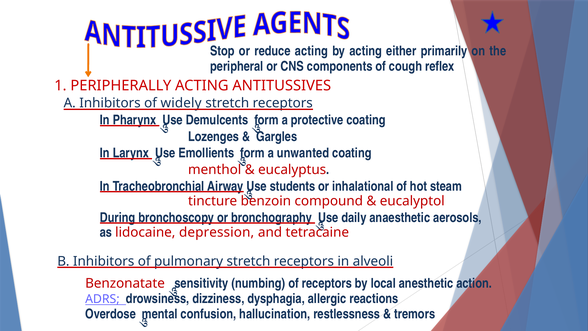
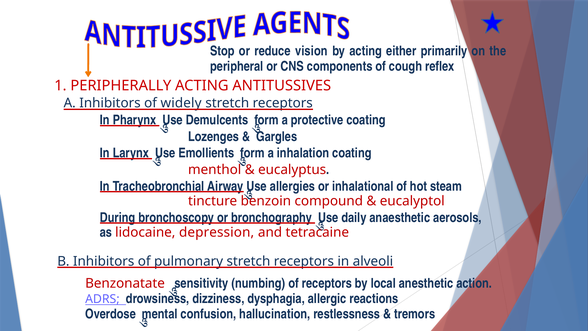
reduce acting: acting -> vision (311, 51)
unwanted: unwanted -> inhalation (303, 153)
students: students -> allergies (292, 186)
